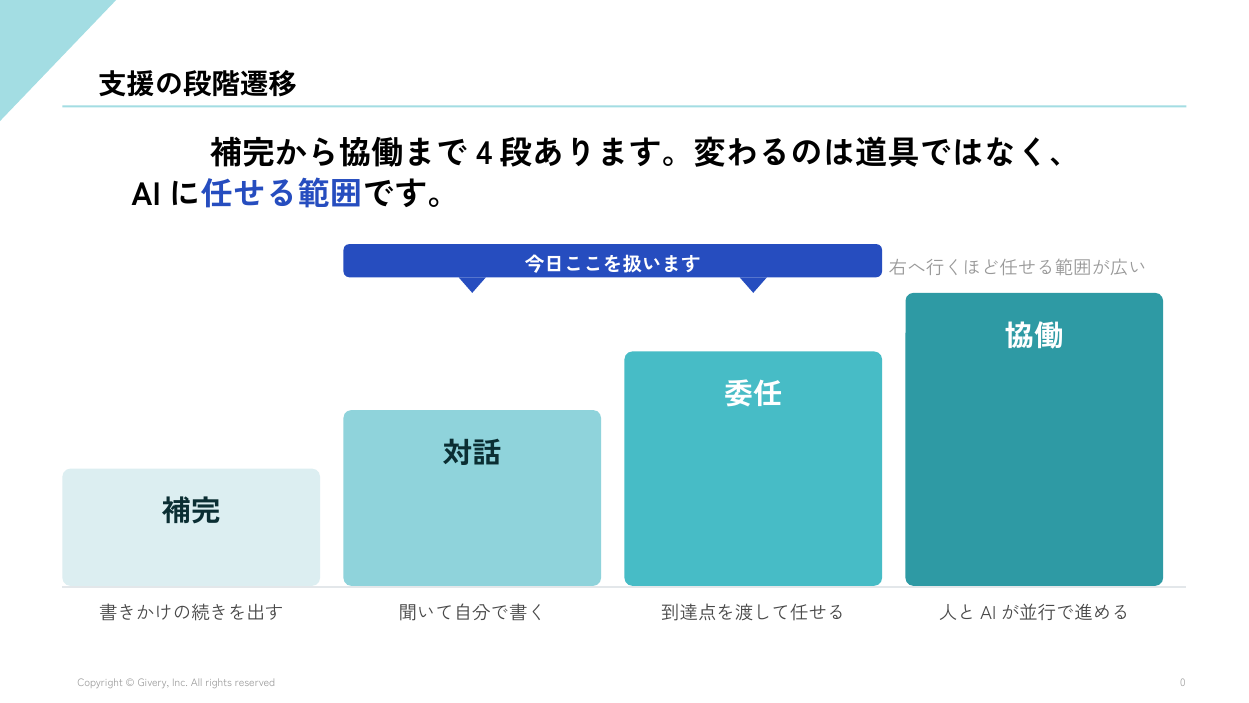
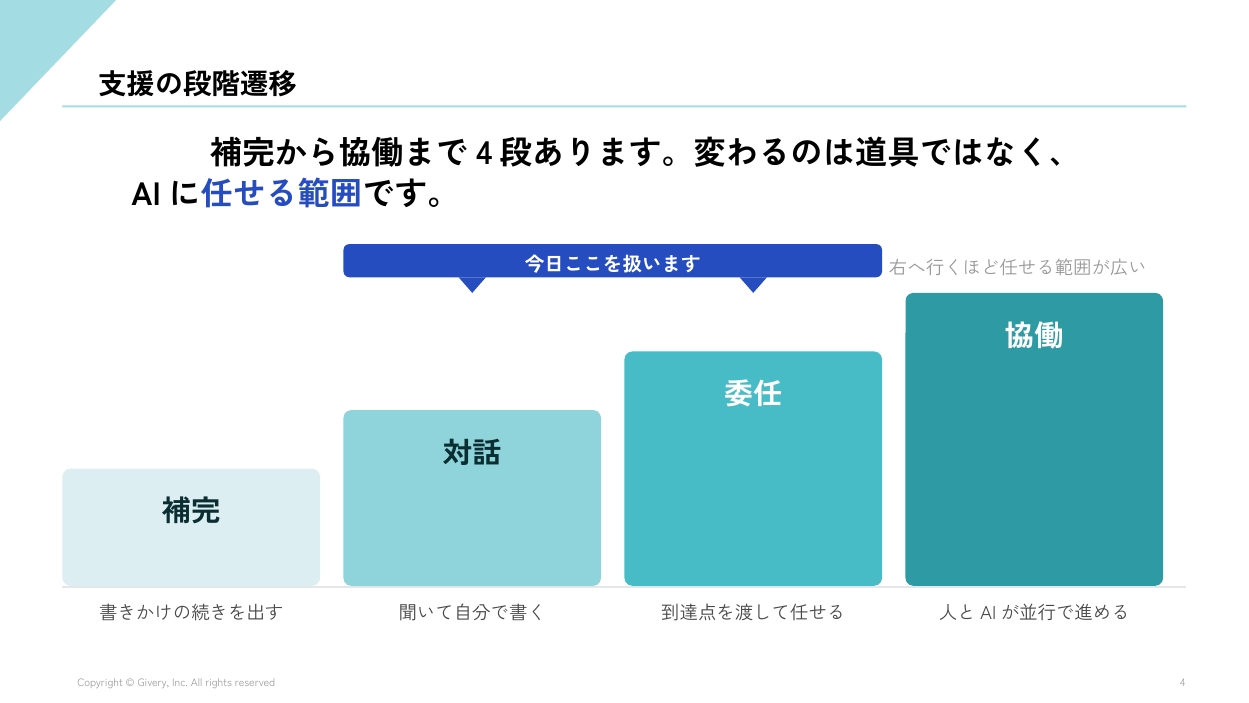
0: 0 -> 4 (1183, 683)
